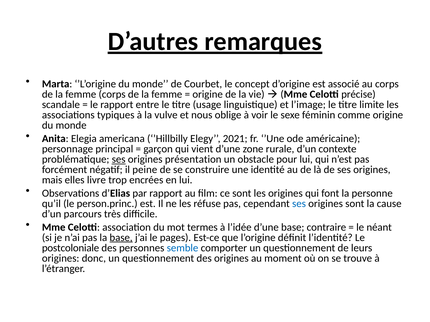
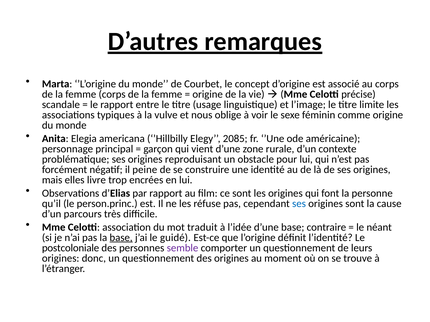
2021: 2021 -> 2085 (235, 139)
ses underline: present -> none (119, 160)
présentation: présentation -> reproduisant (193, 160)
termes: termes -> traduit (202, 228)
pages: pages -> guidé (175, 238)
semble colour: blue -> purple (183, 248)
